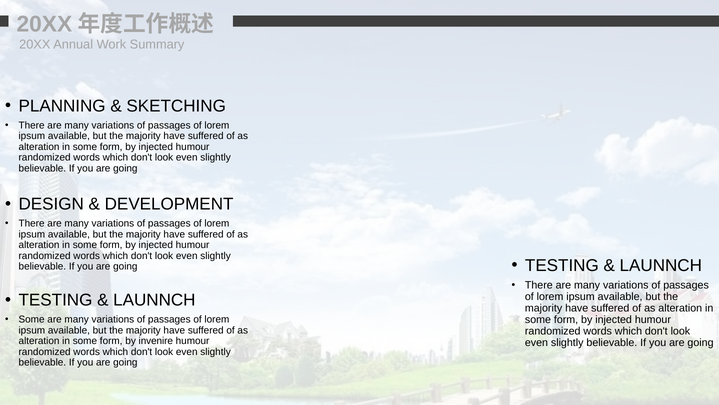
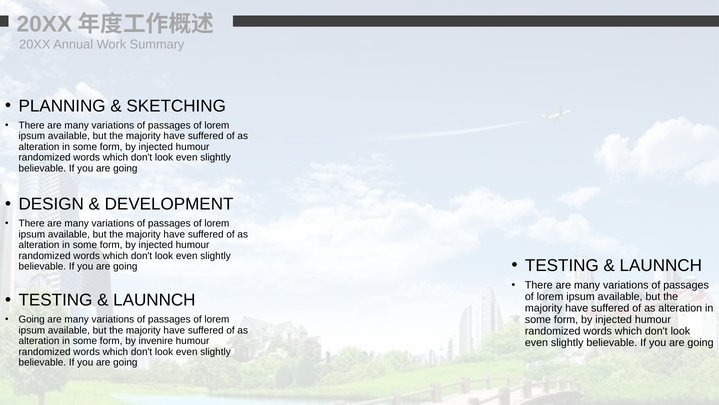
Some: Some -> Going (32, 319)
